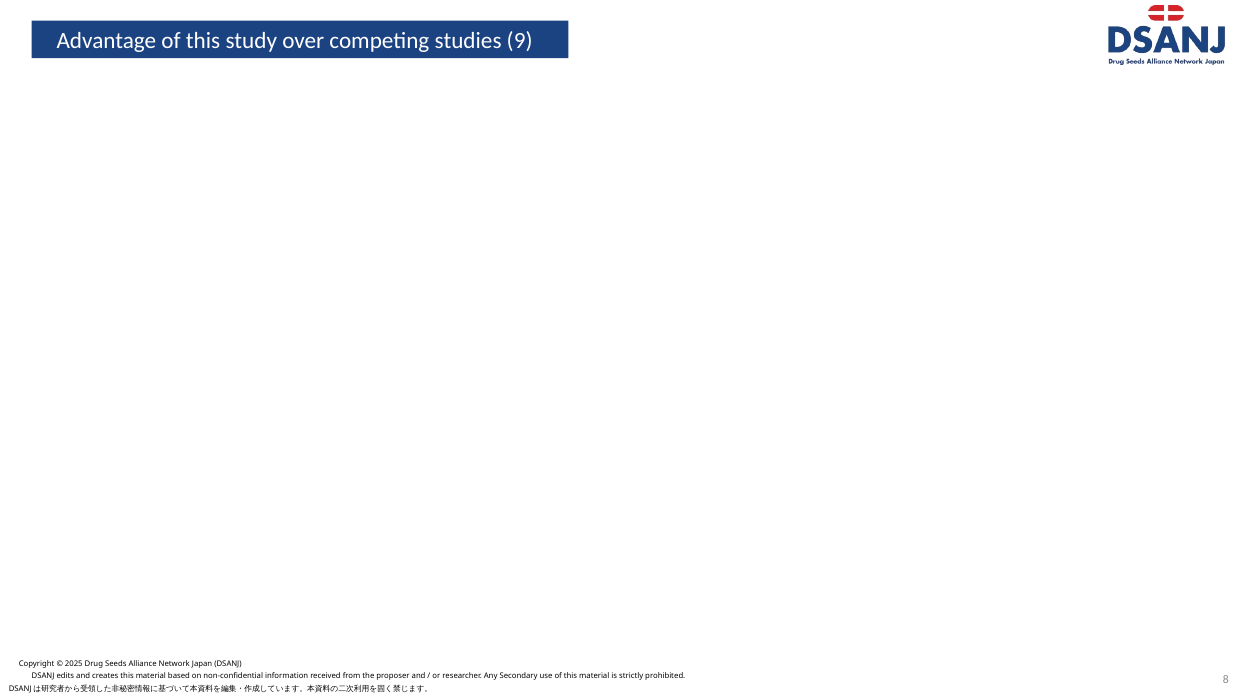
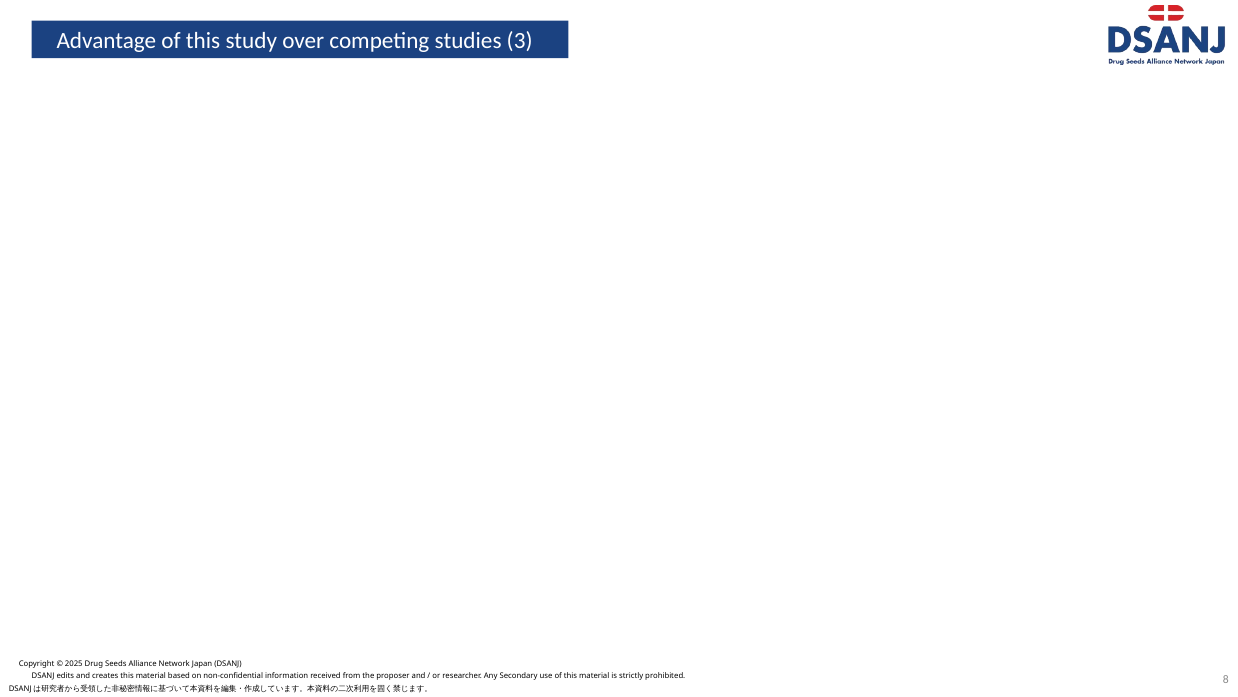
9: 9 -> 3 (520, 41)
